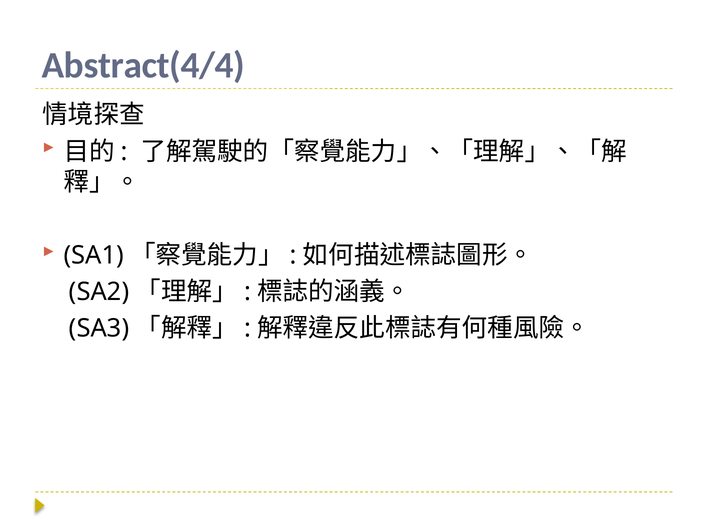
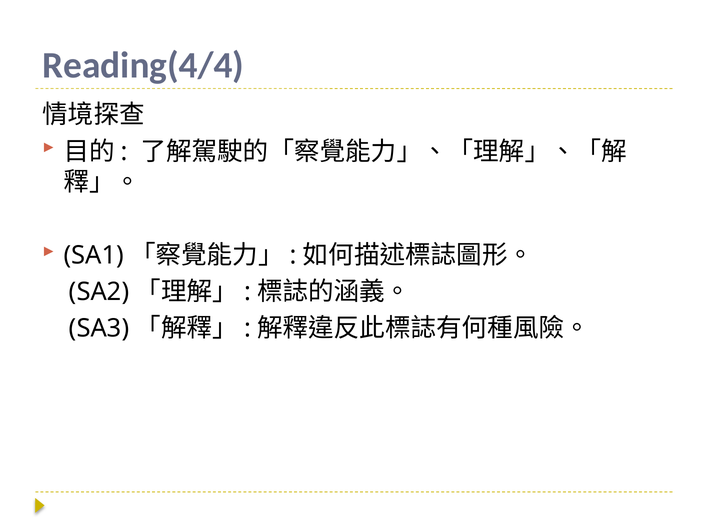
Abstract(4/4: Abstract(4/4 -> Reading(4/4 (143, 65)
